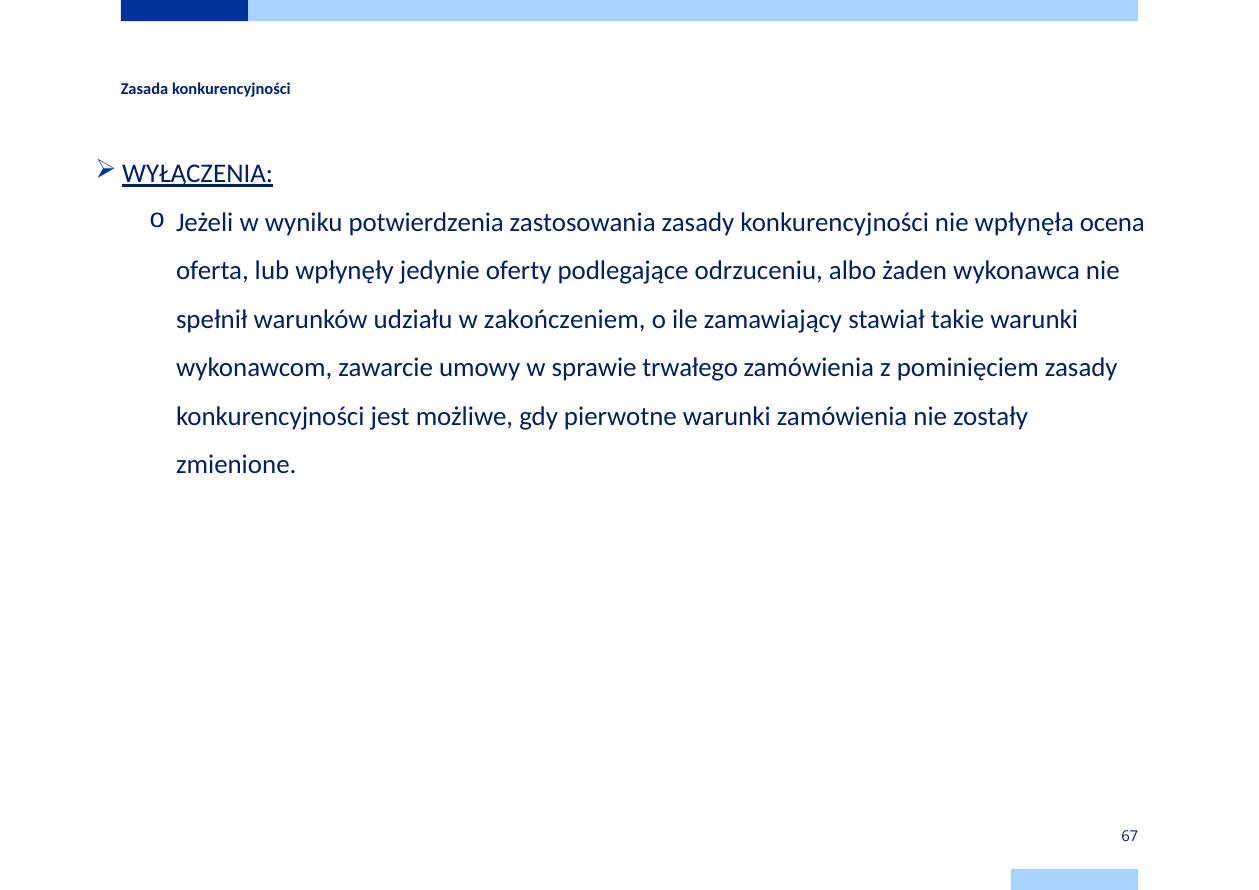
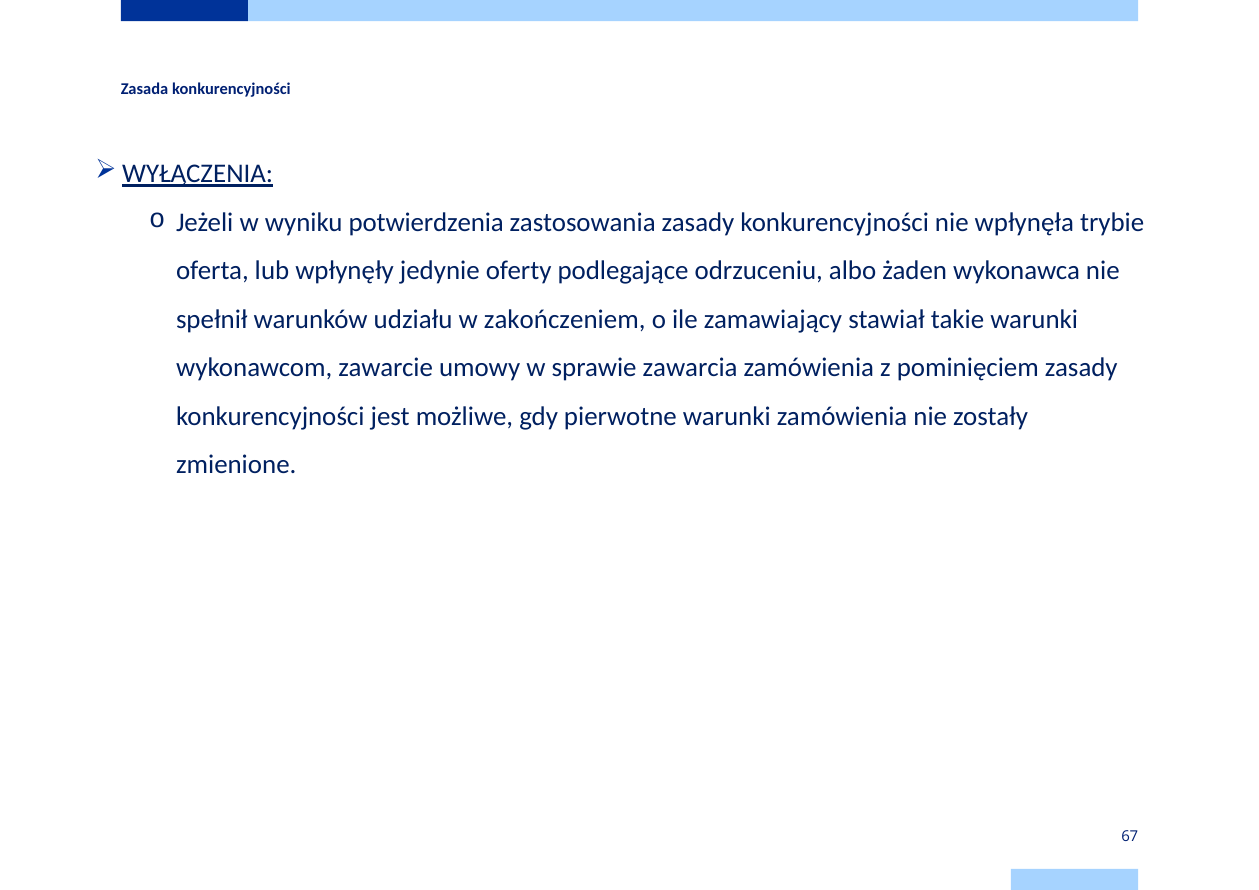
ocena: ocena -> trybie (1112, 222)
trwałego: trwałego -> zawarcia (690, 368)
